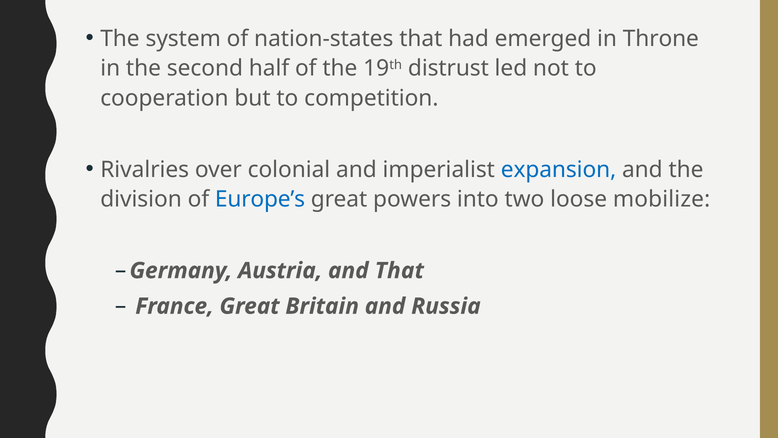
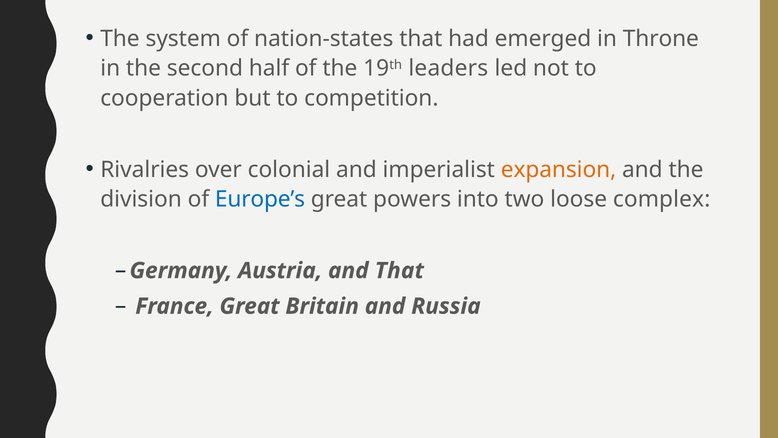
distrust: distrust -> leaders (448, 68)
expansion colour: blue -> orange (559, 169)
mobilize: mobilize -> complex (662, 199)
